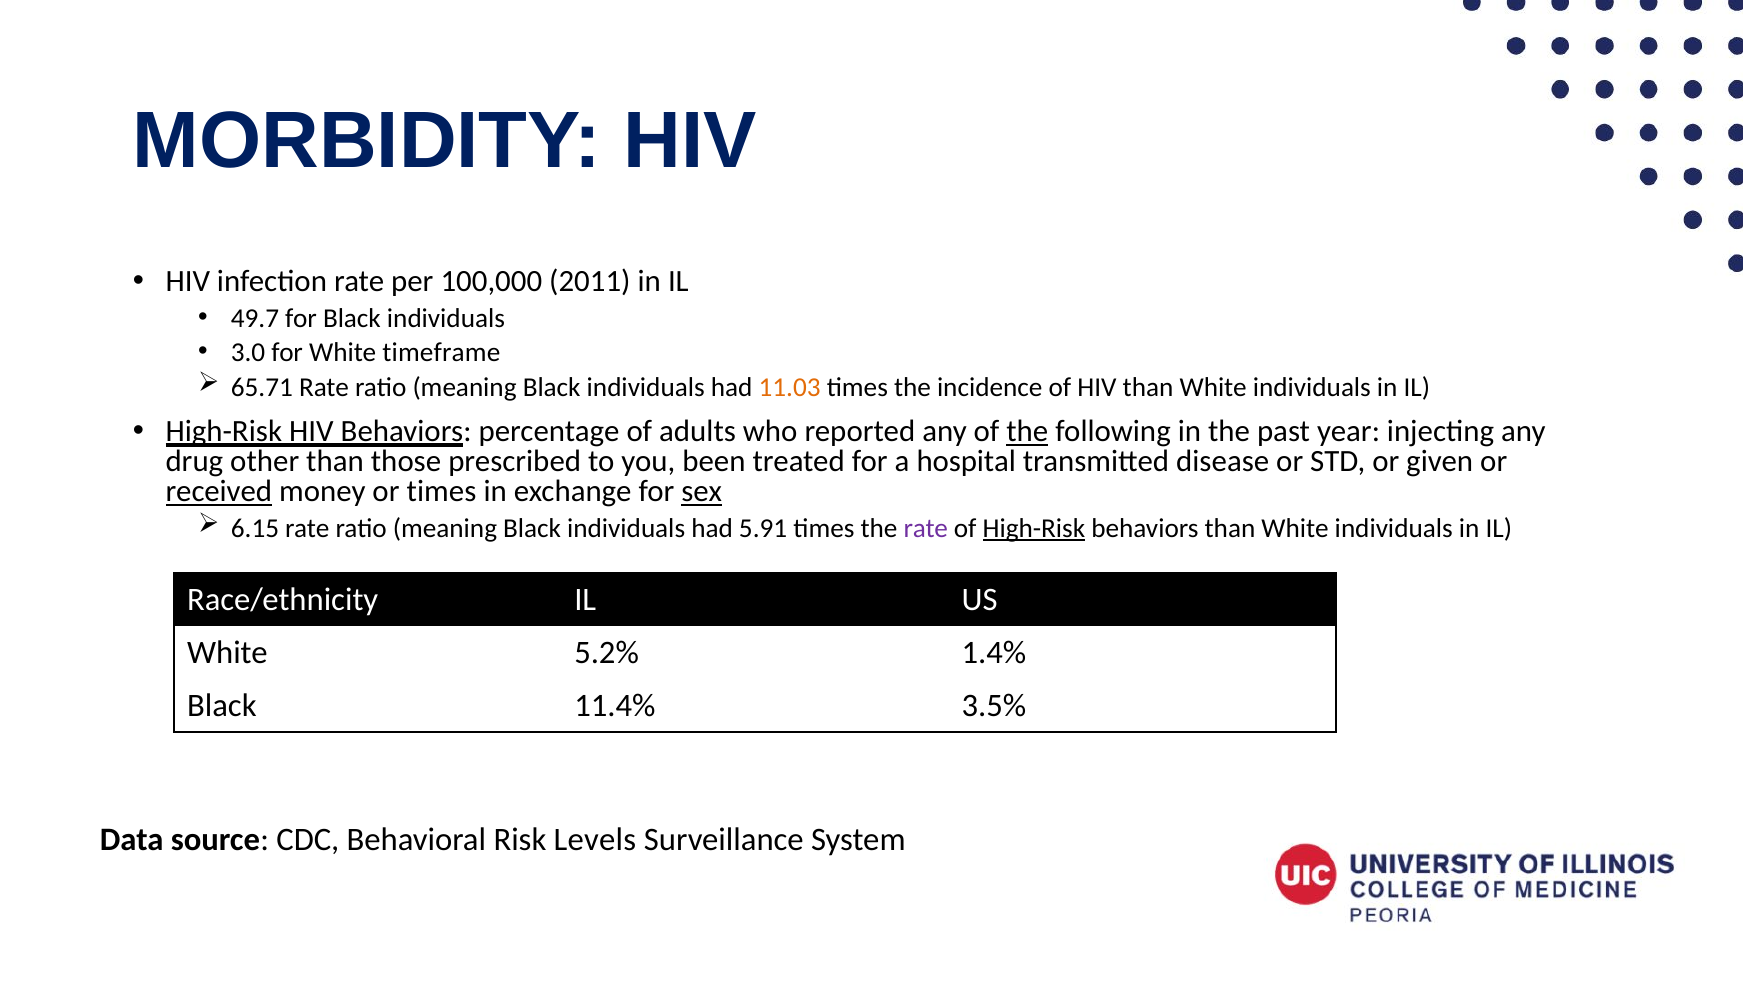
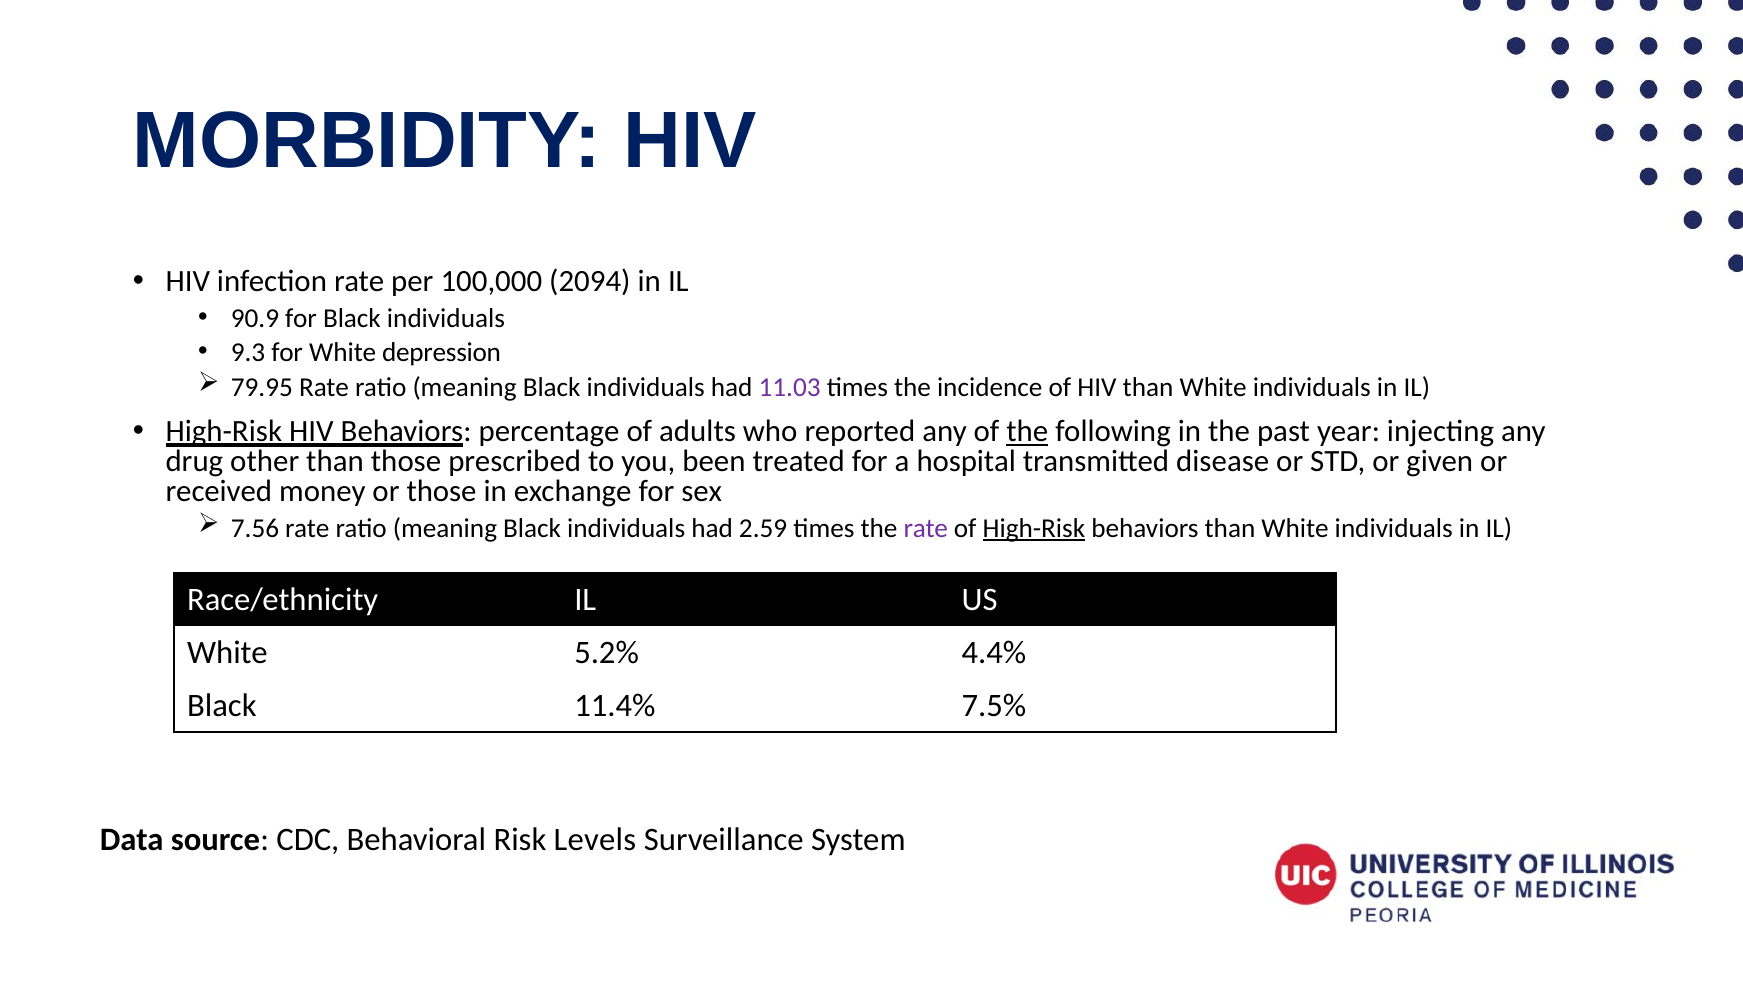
2011: 2011 -> 2094 (590, 281)
49.7: 49.7 -> 90.9 (255, 318)
3.0: 3.0 -> 9.3 (248, 352)
timeframe: timeframe -> depression (442, 352)
65.71: 65.71 -> 79.95 (262, 387)
11.03 colour: orange -> purple (790, 387)
received underline: present -> none (219, 491)
or times: times -> those (442, 491)
sex underline: present -> none (702, 491)
6.15: 6.15 -> 7.56 (255, 528)
5.91: 5.91 -> 2.59 (763, 528)
1.4%: 1.4% -> 4.4% (994, 653)
3.5%: 3.5% -> 7.5% (994, 706)
